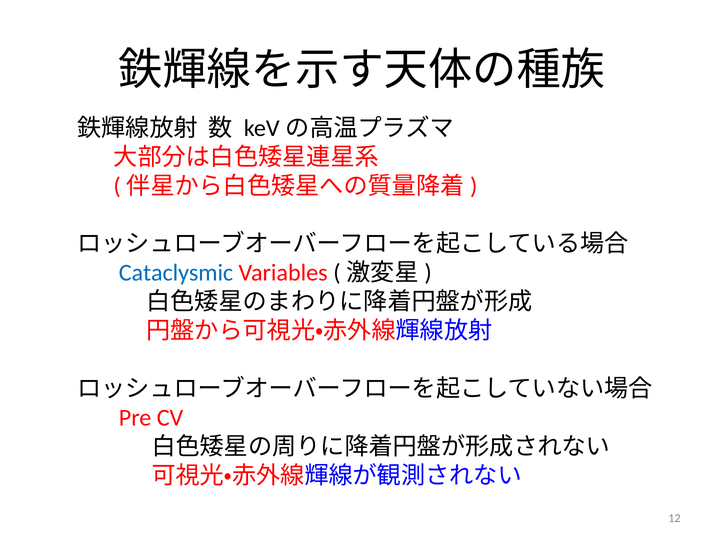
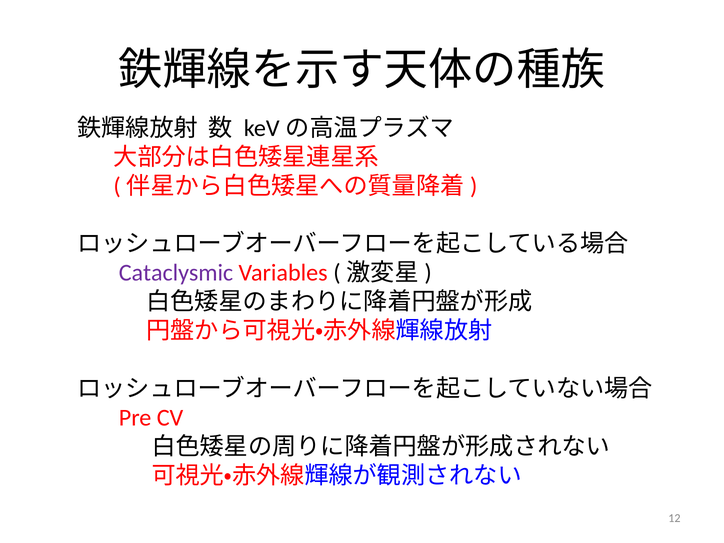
Cataclysmic colour: blue -> purple (176, 273)
